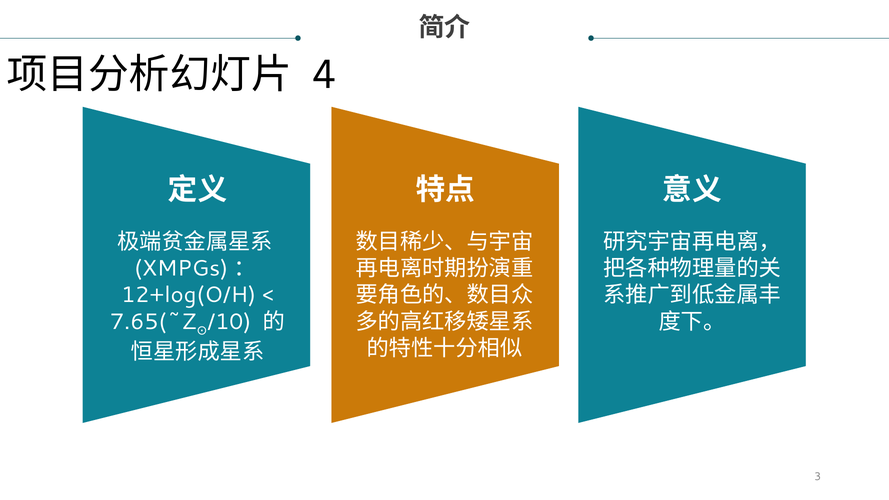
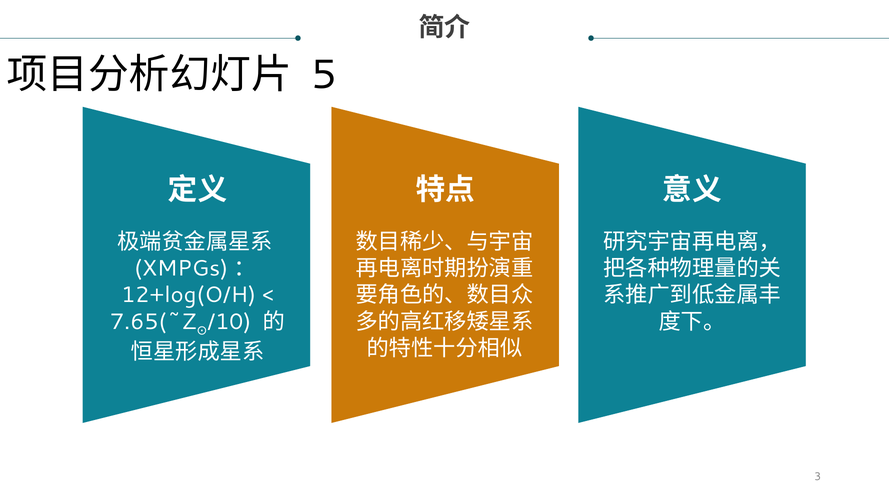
4: 4 -> 5 (324, 75)
